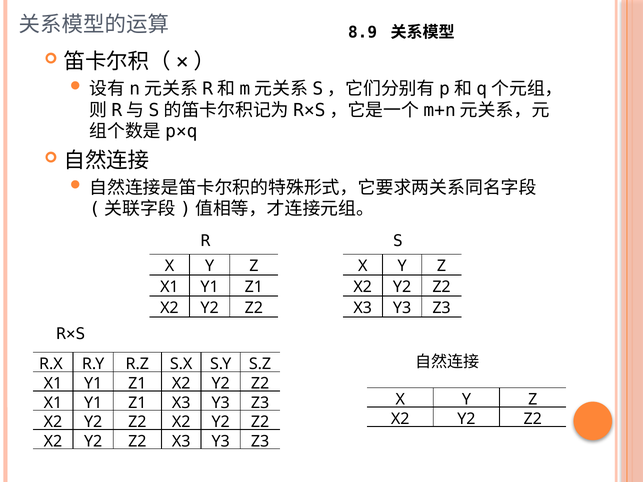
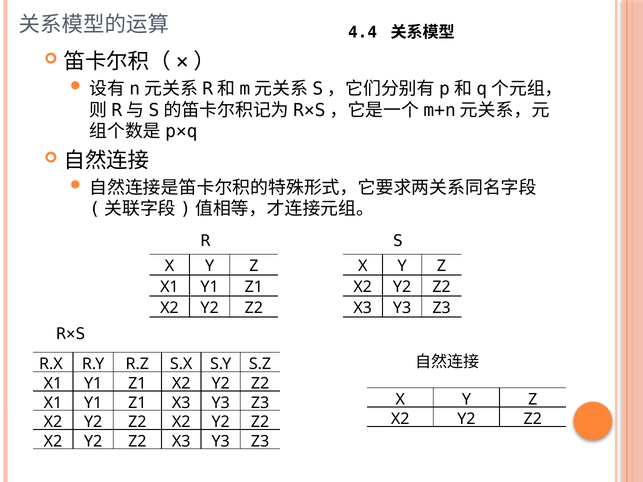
8.9: 8.9 -> 4.4 (363, 32)
